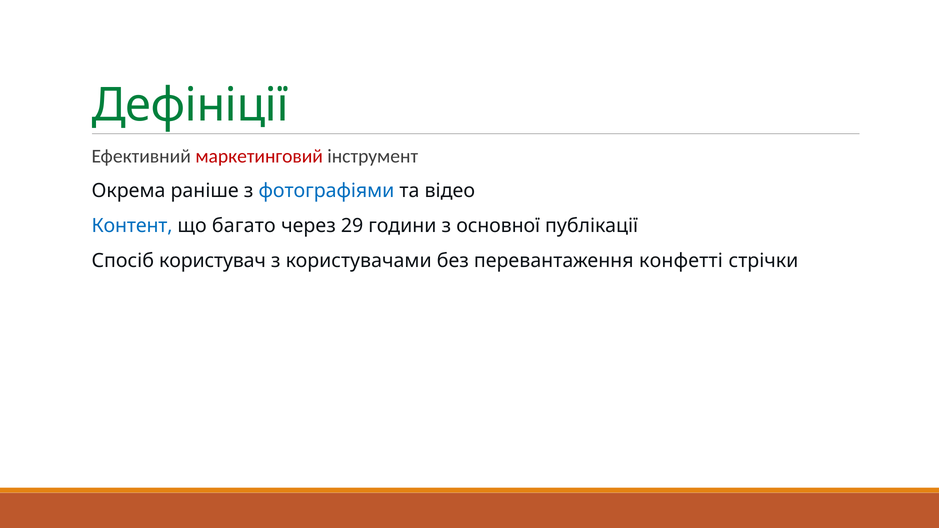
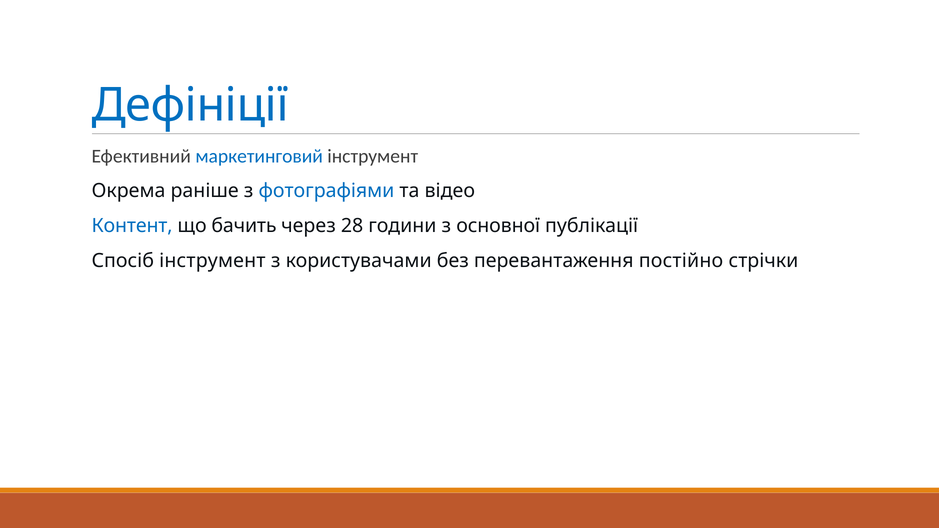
Дефініції colour: green -> blue (190, 105)
маркетинговий colour: red -> blue (259, 156)
багато: багато -> бачить (244, 226)
29: 29 -> 28 (352, 226)
Спосіб користувач: користувач -> інструмент (212, 261)
конфетті: конфетті -> постійно (681, 261)
